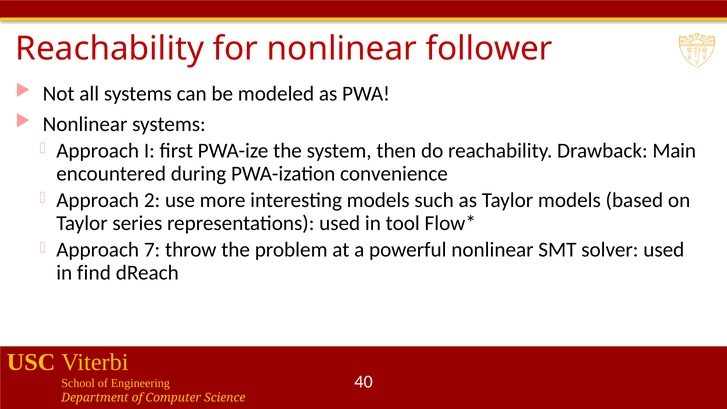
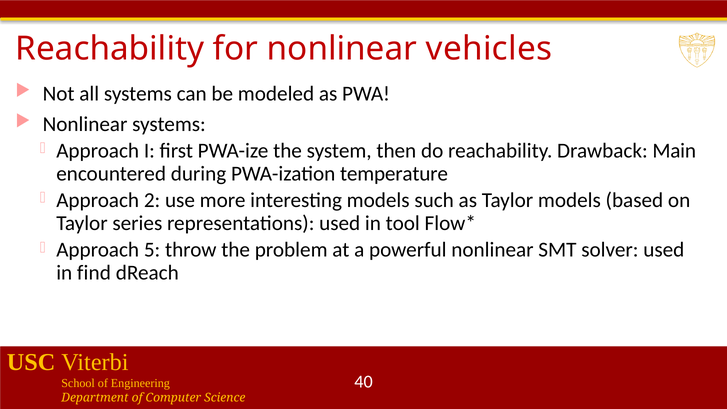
follower: follower -> vehicles (489, 49)
convenience: convenience -> temperature (394, 174)
7: 7 -> 5 (152, 250)
